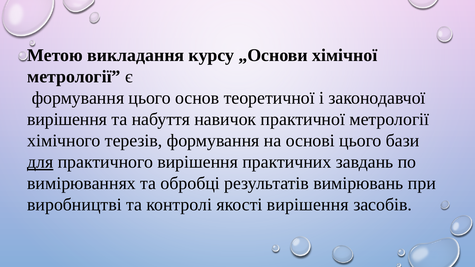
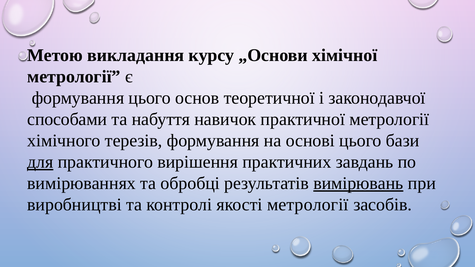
вирішення: вирішення -> способами (67, 119)
вимірювань underline: none -> present (358, 183)
якості вирішення: вирішення -> метрології (308, 205)
